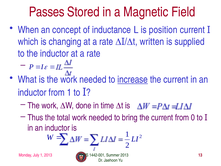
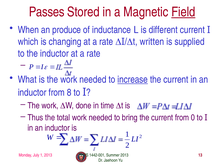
Field underline: none -> present (183, 12)
concept: concept -> produce (67, 30)
position: position -> different (163, 30)
from 1: 1 -> 8 (69, 92)
